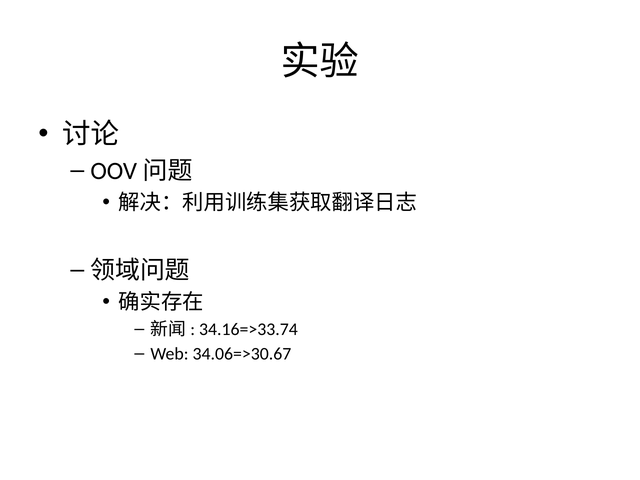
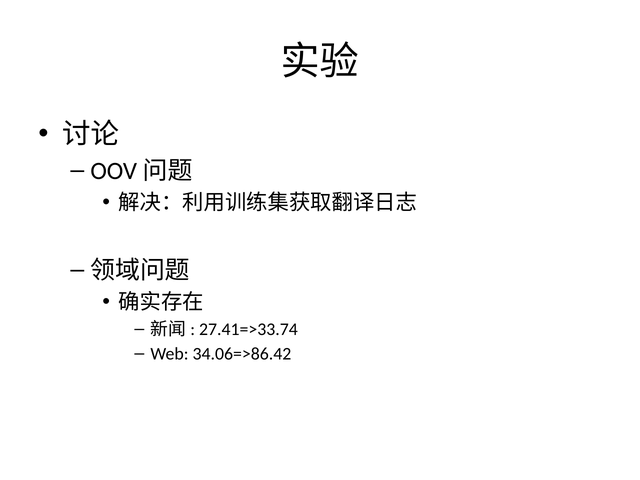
34.16=>33.74: 34.16=>33.74 -> 27.41=>33.74 (248, 329)
34.06=>30.67: 34.06=>30.67 -> 34.06=>86.42 (242, 354)
